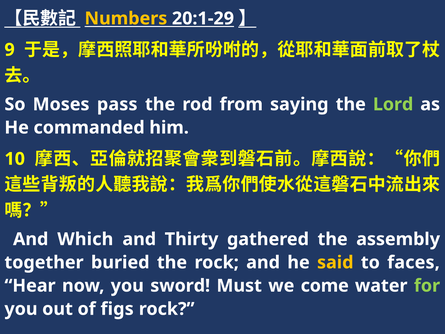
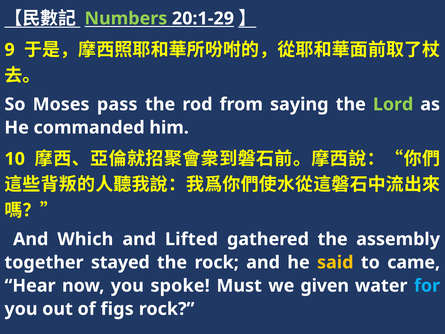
Numbers colour: yellow -> light green (126, 18)
Thirty: Thirty -> Lifted (191, 239)
buried: buried -> stayed (120, 262)
faces: faces -> came (414, 262)
sword: sword -> spoke (180, 286)
come: come -> given (325, 286)
for colour: light green -> light blue (427, 286)
